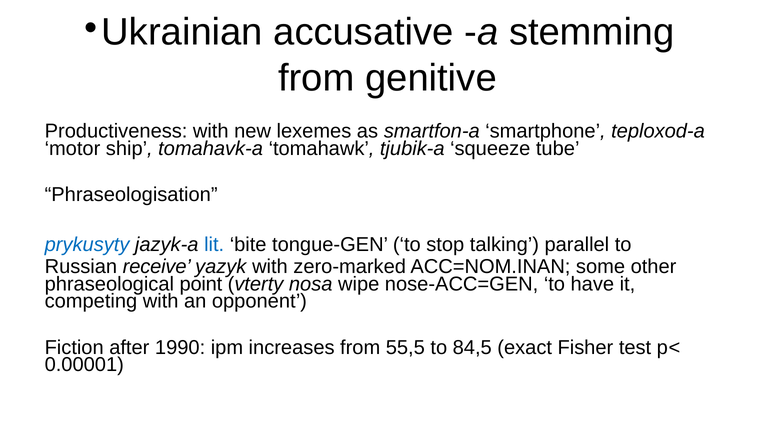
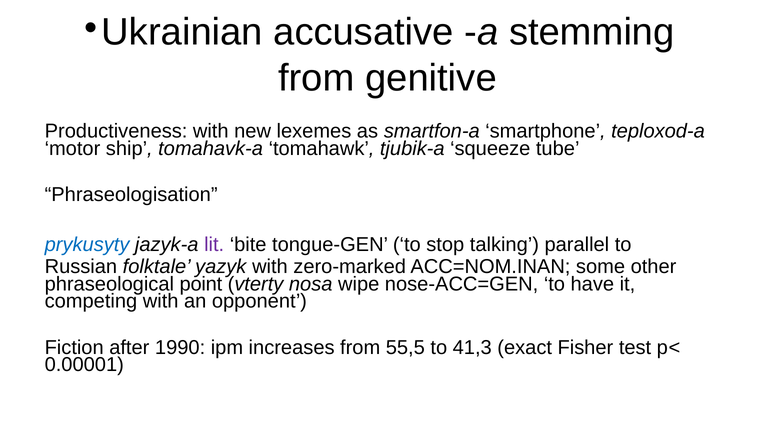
lit colour: blue -> purple (214, 245)
receive: receive -> folktale (157, 267)
84,5: 84,5 -> 41,3 (472, 347)
